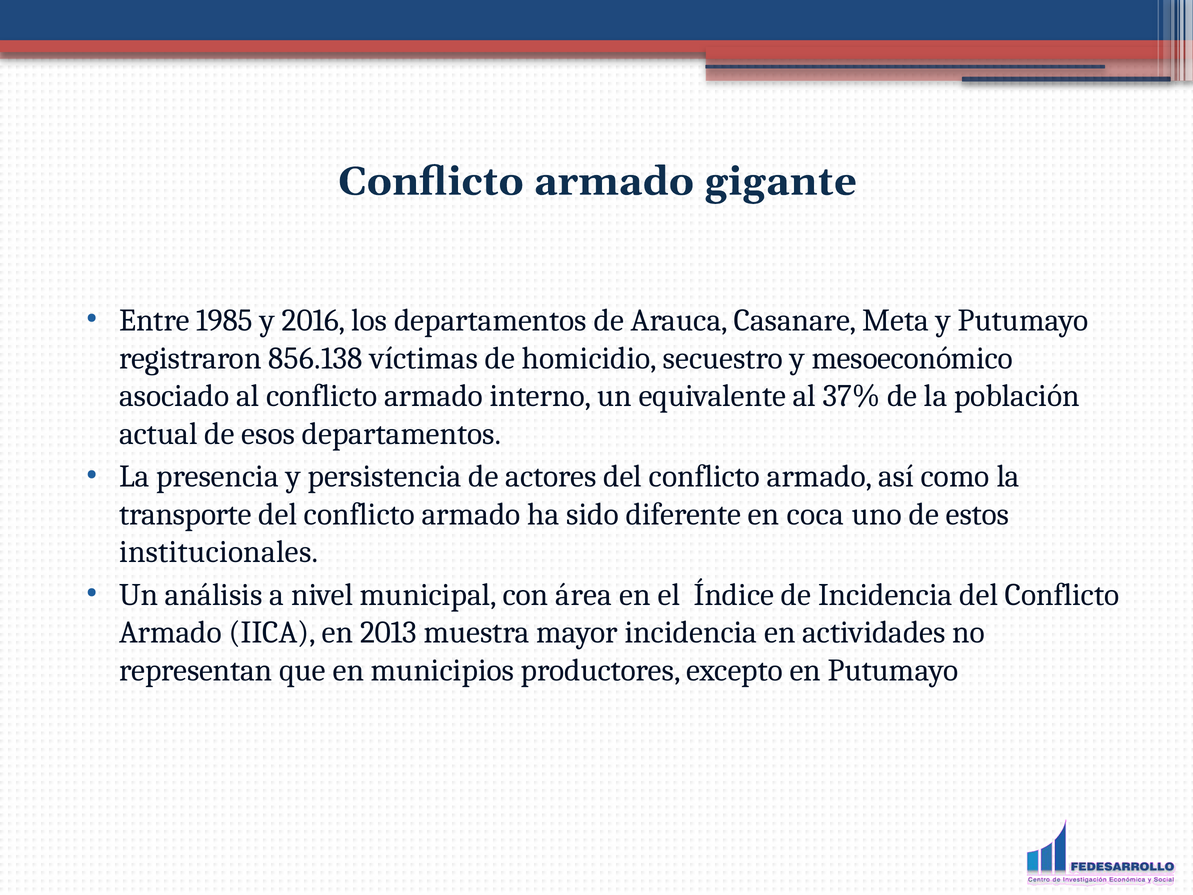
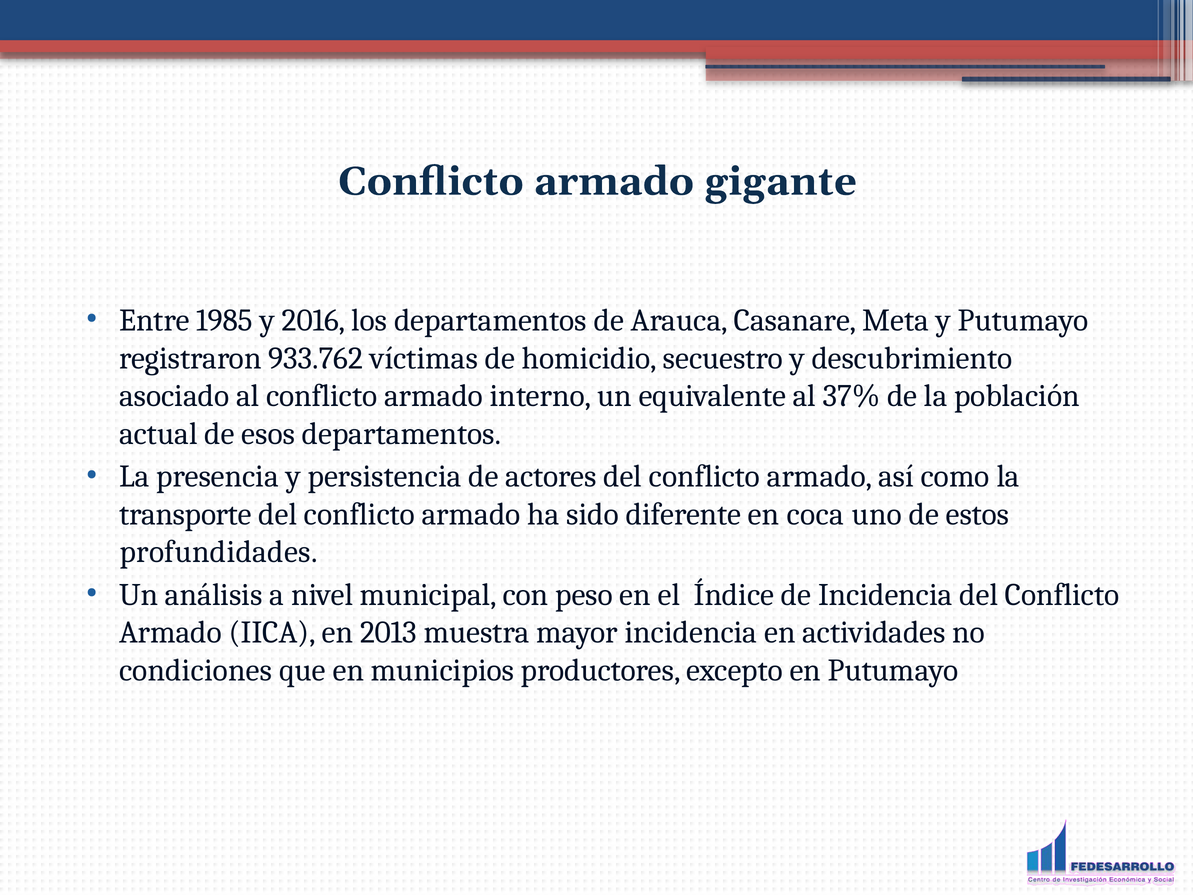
856.138: 856.138 -> 933.762 (316, 358)
mesoeconómico: mesoeconómico -> descubrimiento (912, 358)
institucionales: institucionales -> profundidades (219, 552)
área: área -> peso (584, 595)
representan: representan -> condiciones (196, 670)
